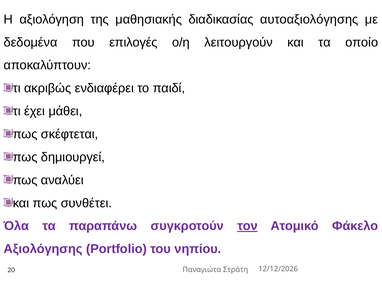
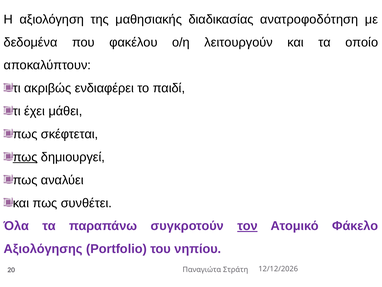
αυτοαξιολόγησης: αυτοαξιολόγησης -> ανατροφοδότηση (309, 19)
επιλογές: επιλογές -> φακέλου (133, 42)
πως underline: none -> present (25, 157)
